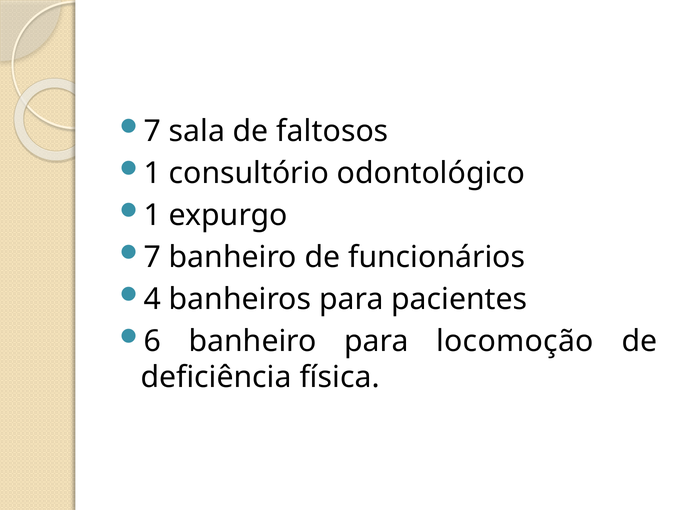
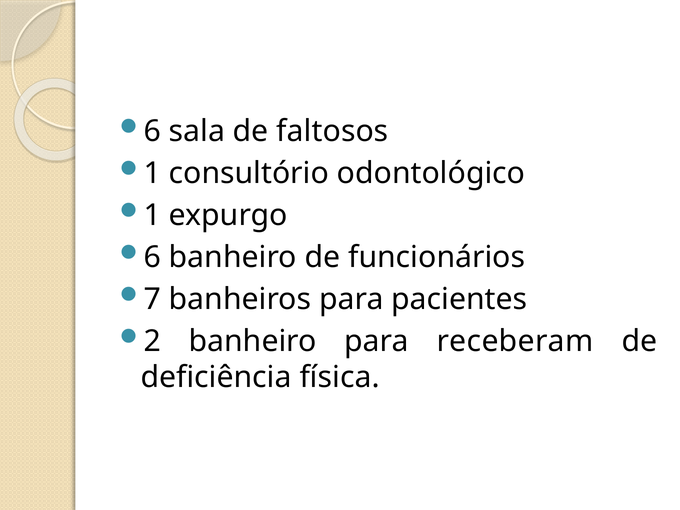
7: 7 -> 6 (152, 131)
7: 7 -> 6 (152, 257)
4: 4 -> 7 (152, 299)
6: 6 -> 2 (152, 341)
locomoção: locomoção -> receberam (515, 341)
